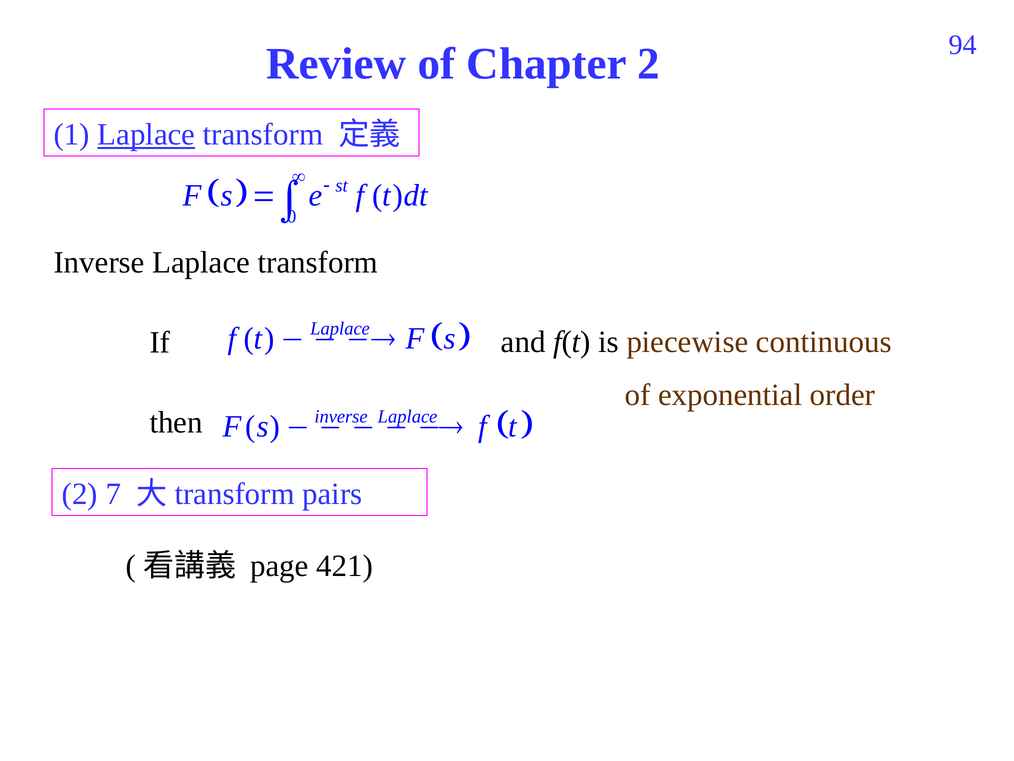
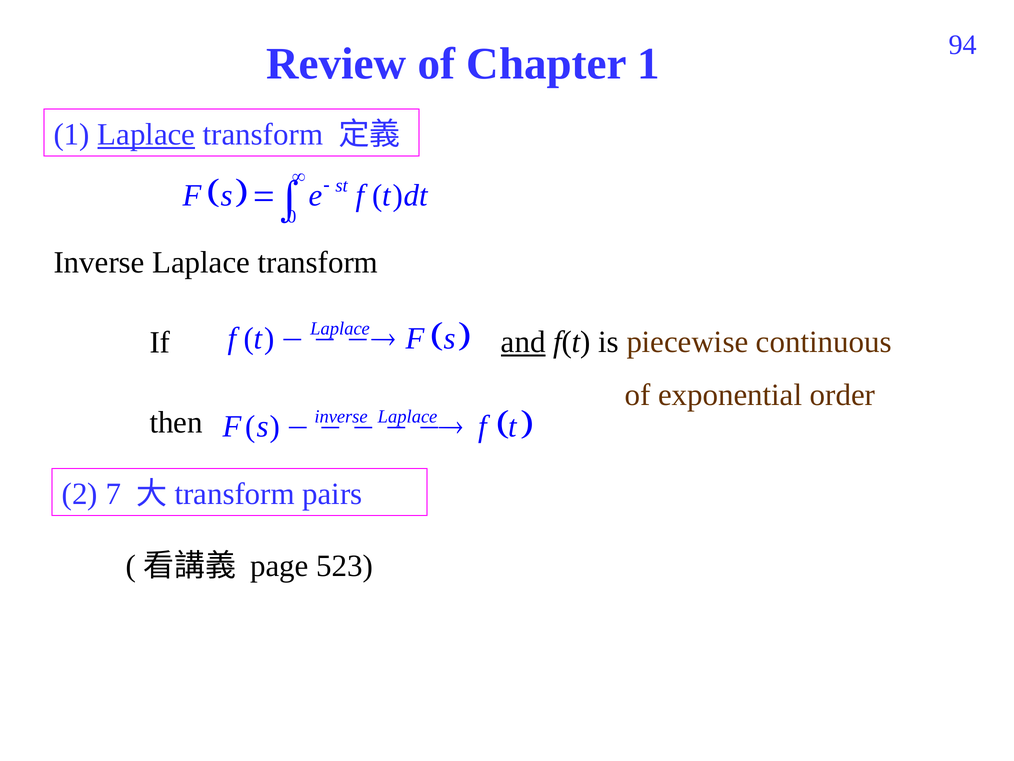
Chapter 2: 2 -> 1 (648, 64)
and underline: none -> present (523, 342)
421: 421 -> 523 (345, 566)
